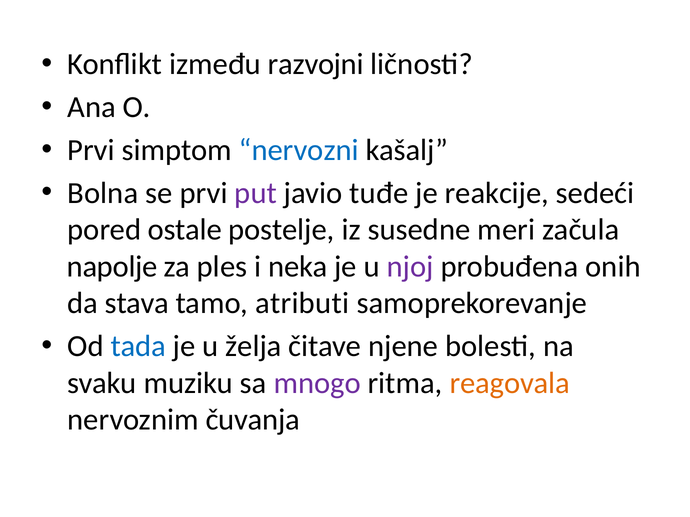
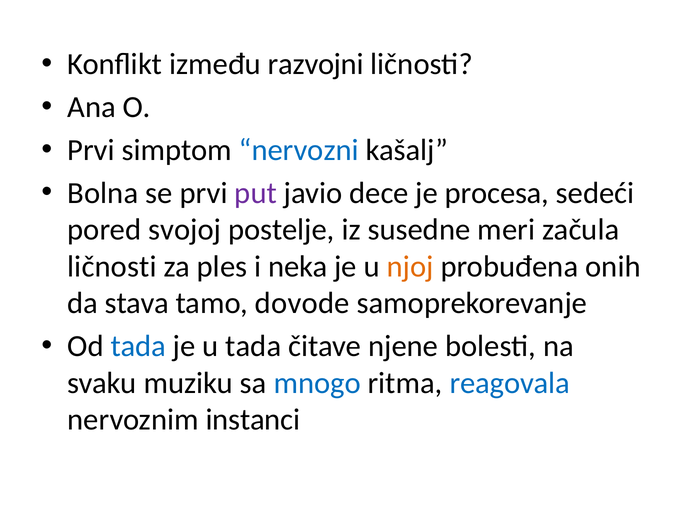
tuđe: tuđe -> dece (379, 193)
reakcije: reakcije -> procesa (497, 193)
ostale: ostale -> svojoj (185, 230)
napolje: napolje -> ličnosti (112, 267)
njoj colour: purple -> orange (410, 267)
atributi: atributi -> dovode (302, 304)
u želja: želja -> tada (253, 346)
mnogo colour: purple -> blue (317, 383)
reagovala colour: orange -> blue (510, 383)
čuvanja: čuvanja -> instanci (253, 420)
